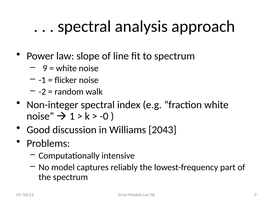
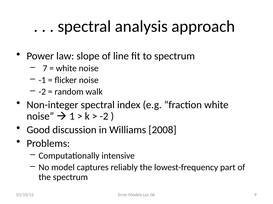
9: 9 -> 7 (45, 69)
-0: -0 -> -2 (104, 117)
2043: 2043 -> 2008 (162, 130)
